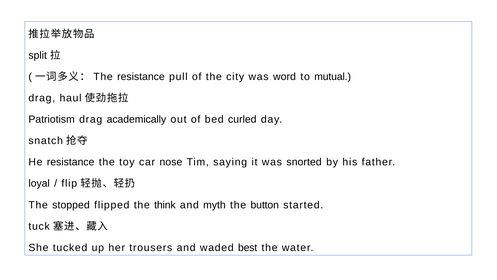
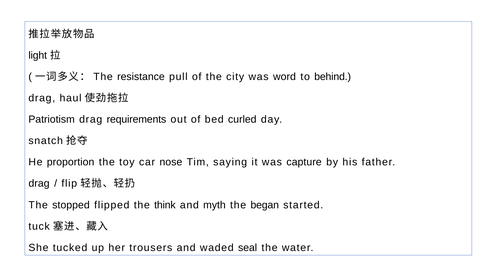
split: split -> light (38, 55)
mutual: mutual -> behind (333, 77)
academically: academically -> requirements (136, 119)
He resistance: resistance -> proportion (71, 162)
snorted: snorted -> capture (304, 162)
loyal: loyal -> drag (39, 183)
button: button -> began (265, 205)
best: best -> seal (248, 247)
